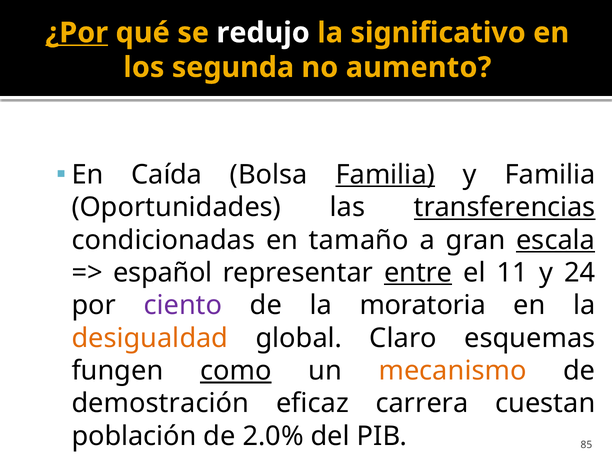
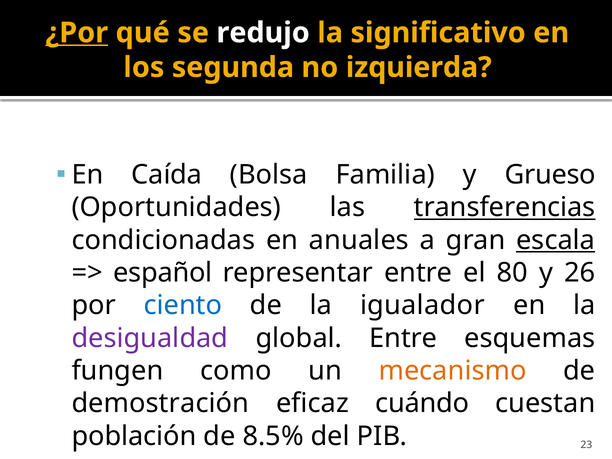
aumento: aumento -> izquierda (419, 67)
Familia underline: present -> none (385, 175)
y Familia: Familia -> Grueso (550, 175)
tamaño: tamaño -> anuales (359, 240)
entre underline: present -> none (418, 273)
11: 11 -> 80 (512, 273)
24: 24 -> 26 (580, 273)
ciento colour: purple -> blue (183, 305)
moratoria: moratoria -> igualador (422, 305)
desigualdad colour: orange -> purple (150, 338)
global Claro: Claro -> Entre (403, 338)
como underline: present -> none (236, 371)
carrera: carrera -> cuándo (422, 403)
2.0%: 2.0% -> 8.5% (273, 436)
85: 85 -> 23 (586, 445)
